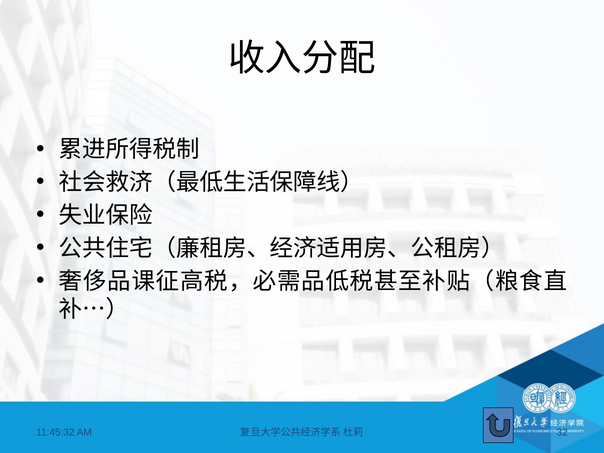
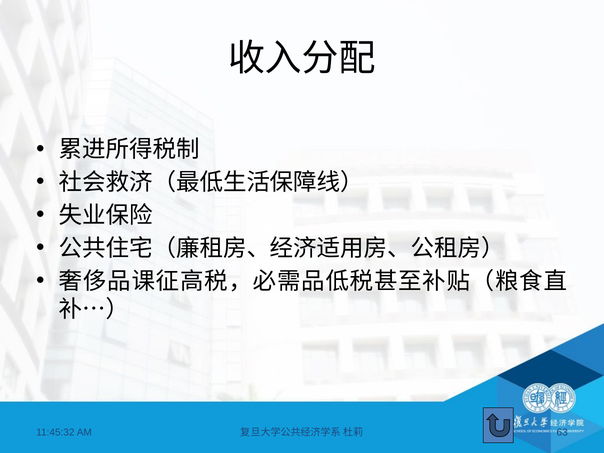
32: 32 -> 63 (562, 433)
